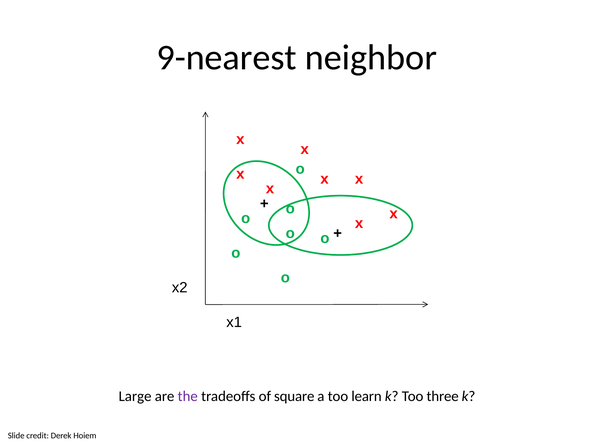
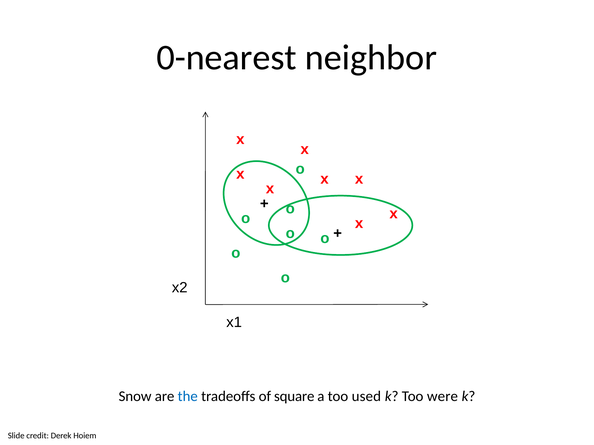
9-nearest: 9-nearest -> 0-nearest (226, 58)
Large: Large -> Snow (135, 397)
the colour: purple -> blue (188, 397)
learn: learn -> used (366, 397)
three: three -> were (442, 397)
